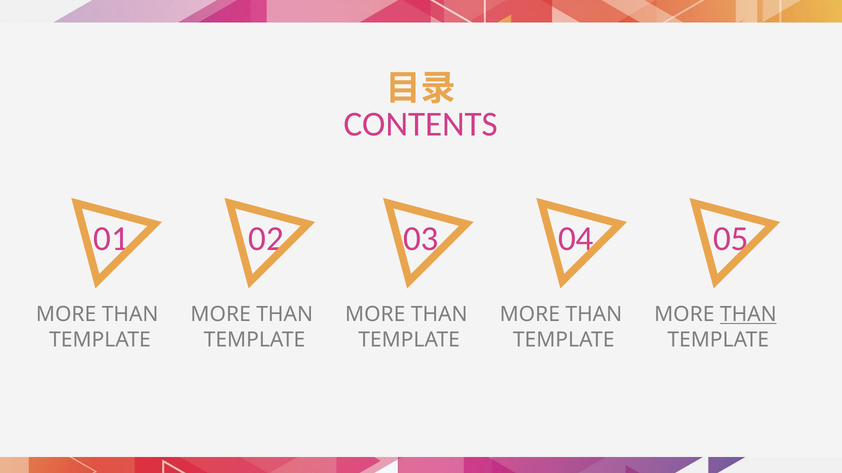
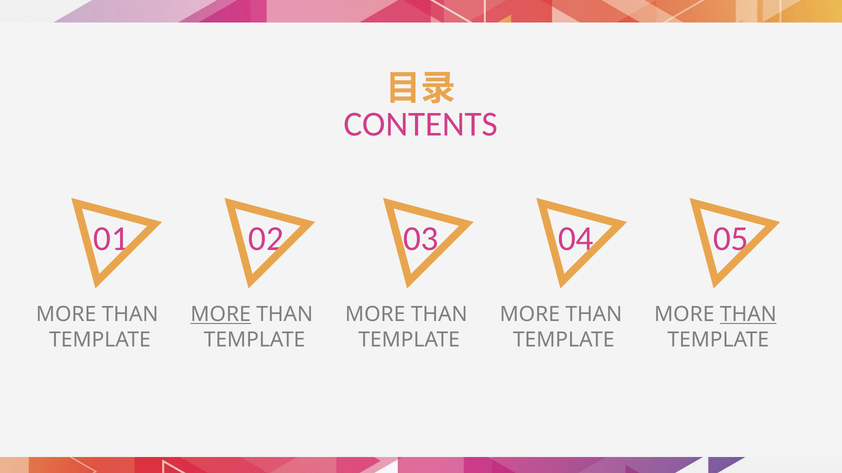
MORE underline: none -> present (221, 315)
